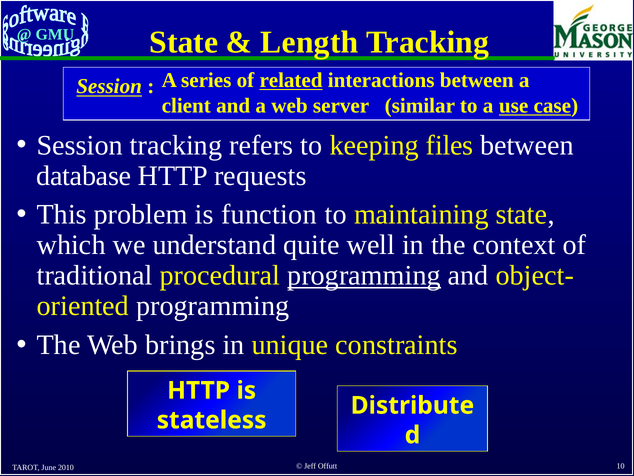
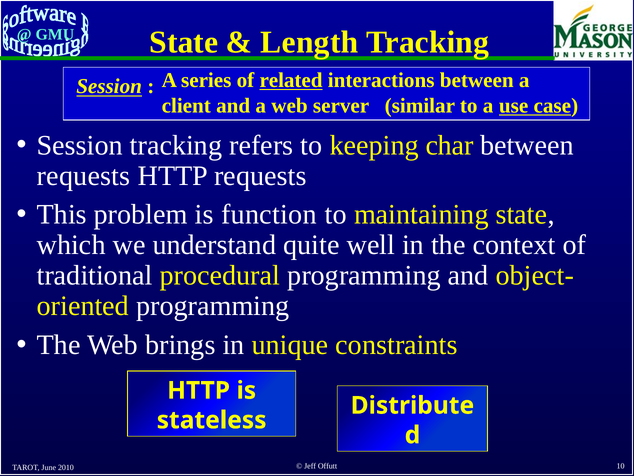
files: files -> char (450, 145)
database: database -> requests (84, 176)
programming underline: present -> none (364, 275)
